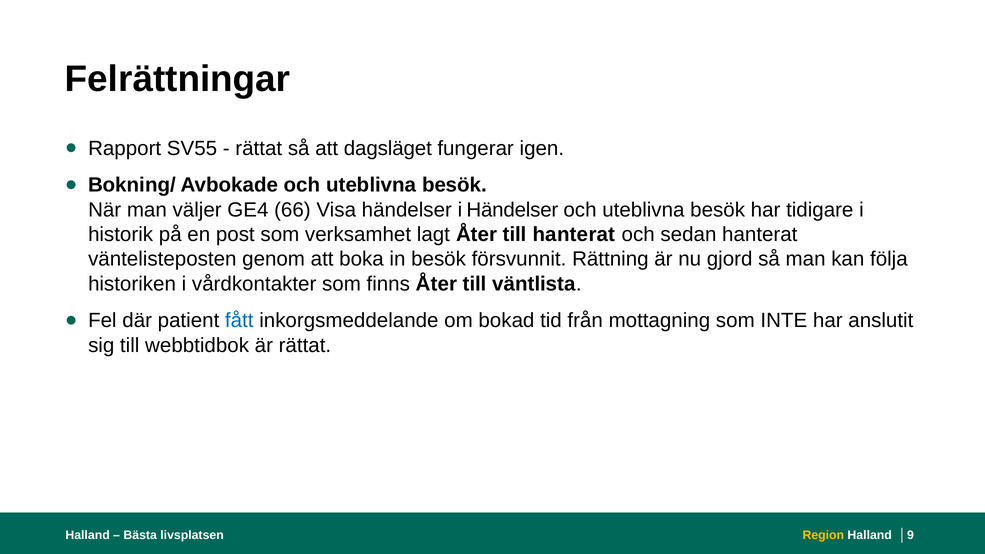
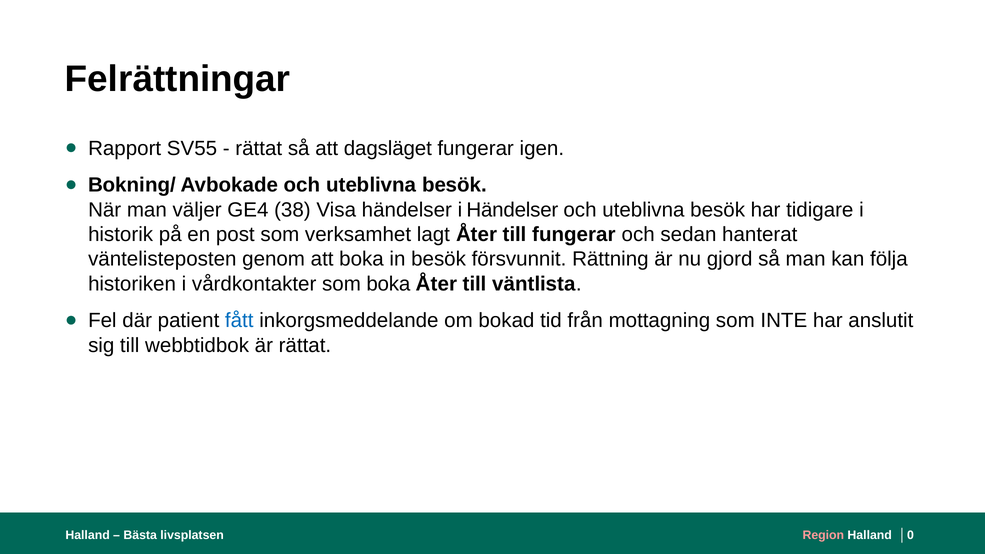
66: 66 -> 38 (292, 210)
till hanterat: hanterat -> fungerar (574, 235)
som finns: finns -> boka (388, 284)
Region colour: yellow -> pink (823, 535)
9: 9 -> 0 (910, 535)
